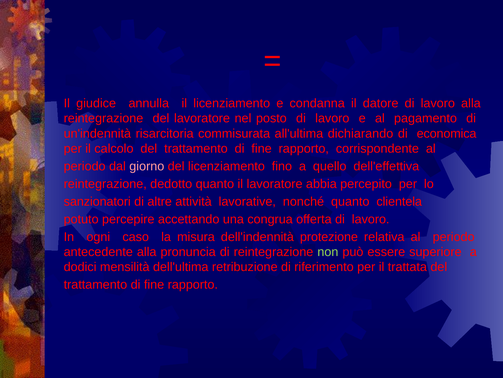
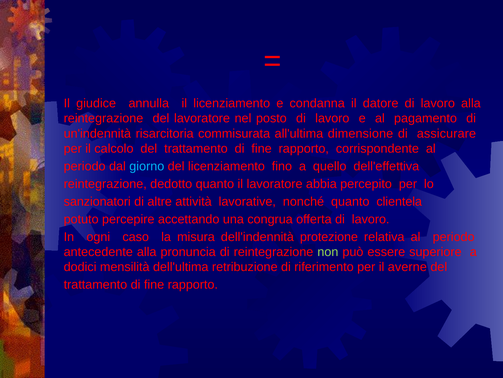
dichiarando: dichiarando -> dimensione (361, 133)
economica: economica -> assicurare (446, 133)
giorno colour: pink -> light blue (147, 166)
trattata: trattata -> averne (407, 267)
